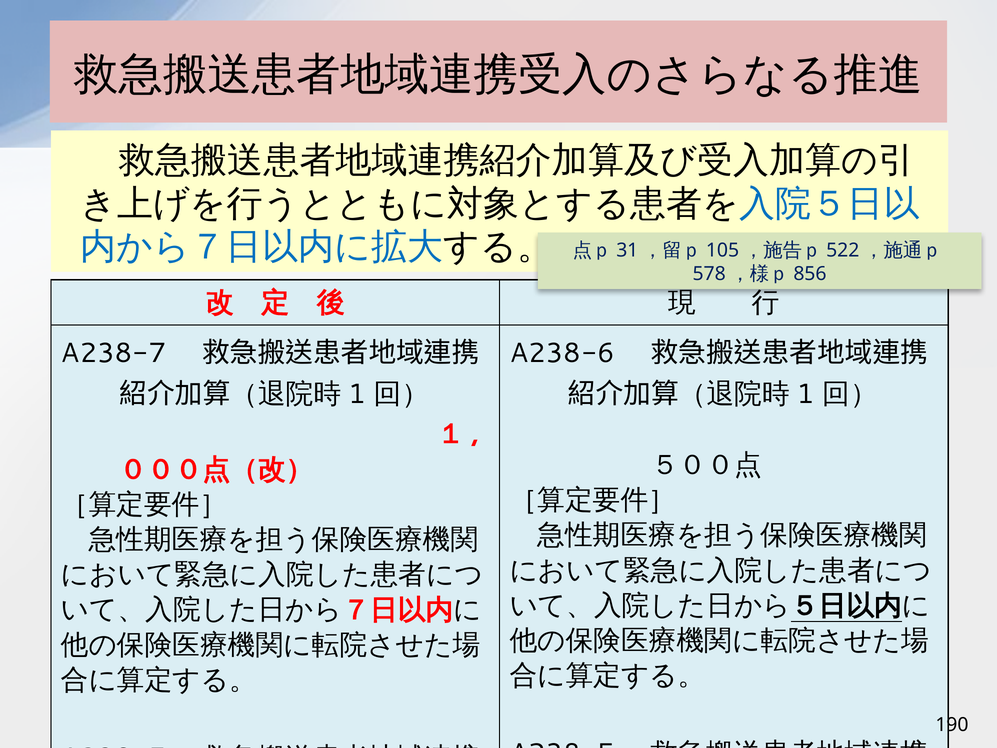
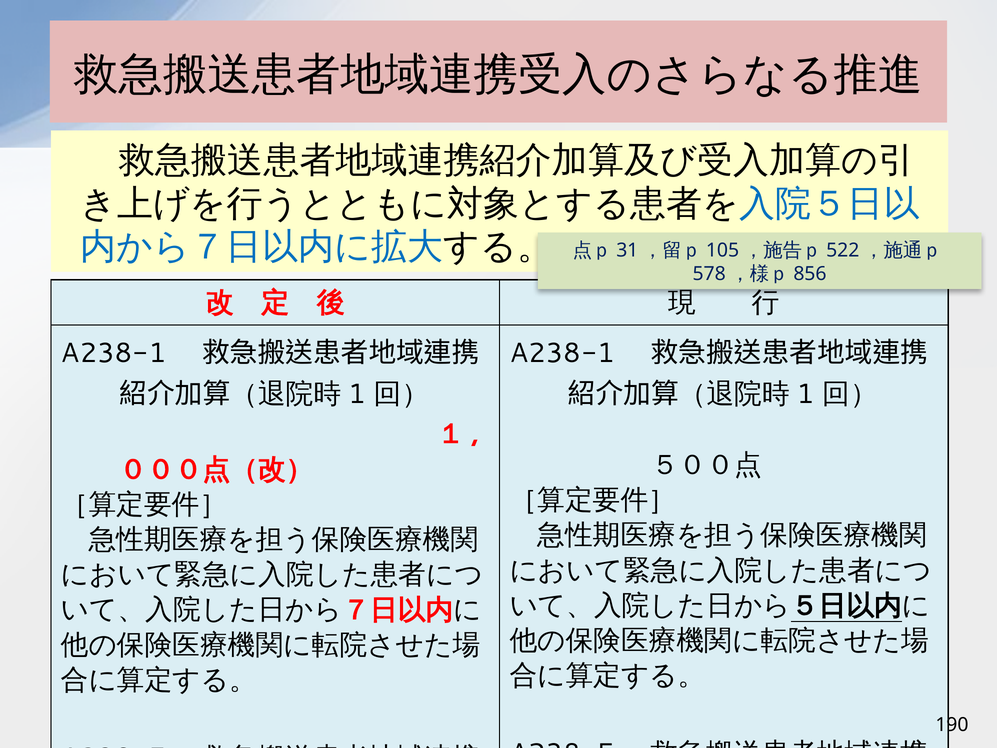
A238-7: A238-7 -> A238-1 (114, 353)
A238-6: A238-6 -> A238-1 (562, 353)
